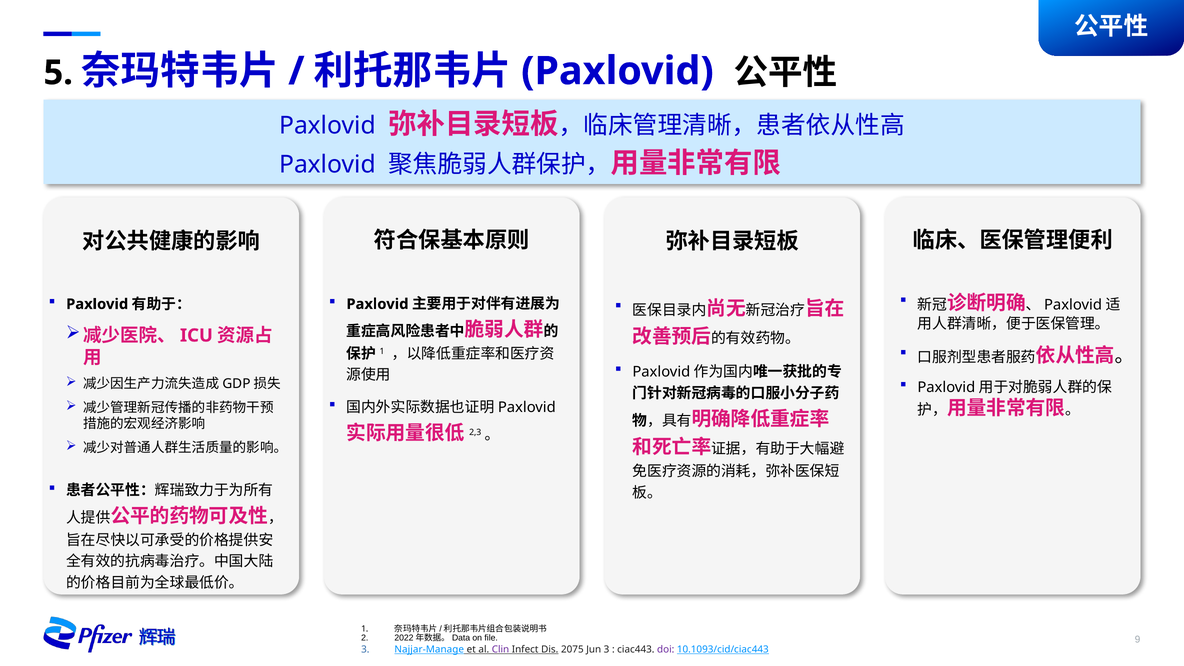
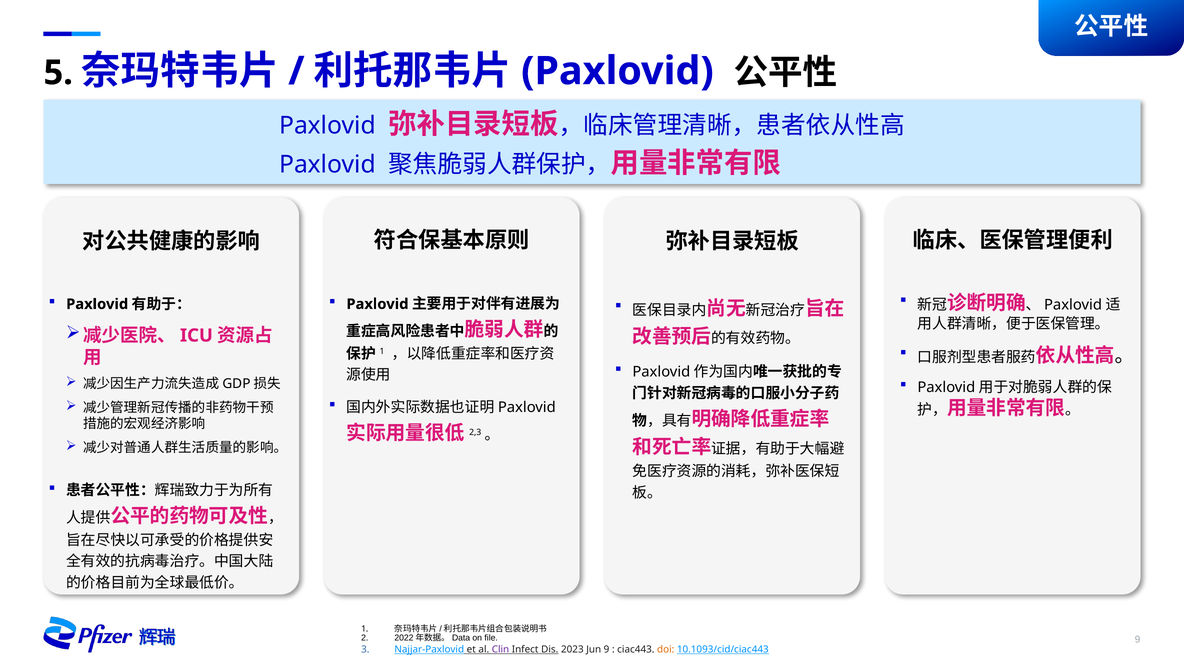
Najjar-Manage: Najjar-Manage -> Najjar-Paxlovid (429, 649)
2075: 2075 -> 2023 (572, 649)
Jun 3: 3 -> 9 (607, 649)
doi colour: purple -> orange (666, 649)
